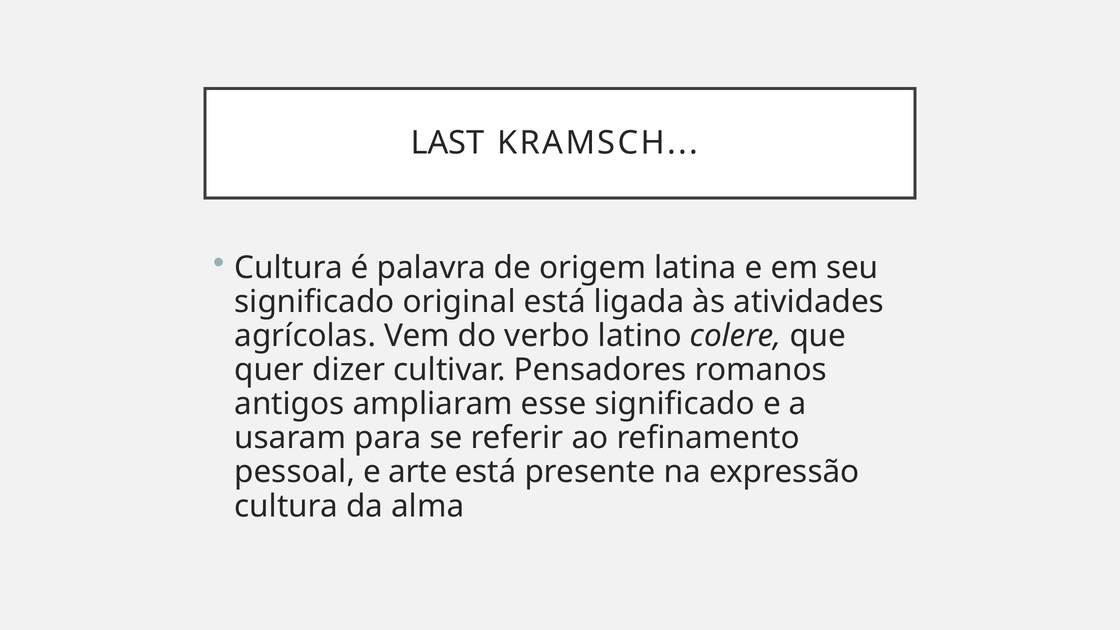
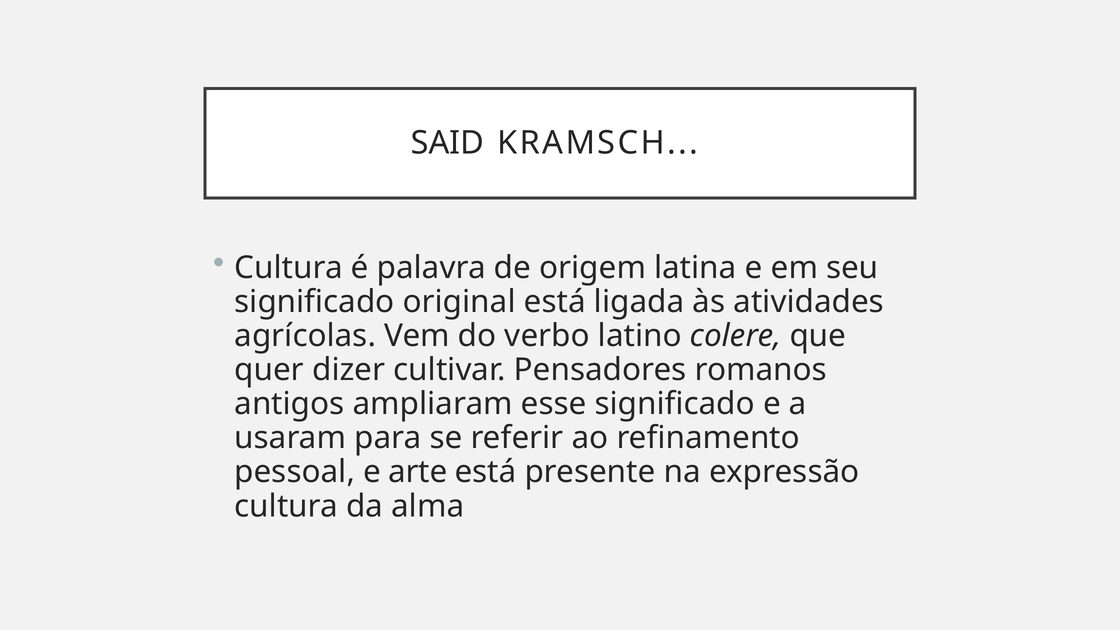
LAST: LAST -> SAID (448, 143)
